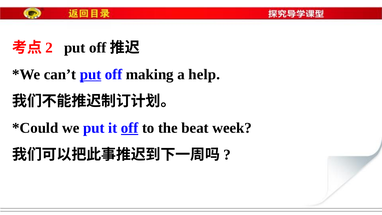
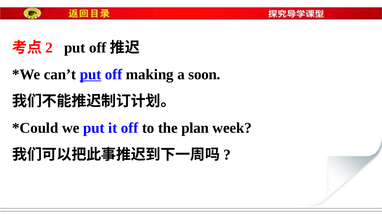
help: help -> soon (204, 74)
off underline: present -> none (130, 128)
beat: beat -> plan (195, 128)
